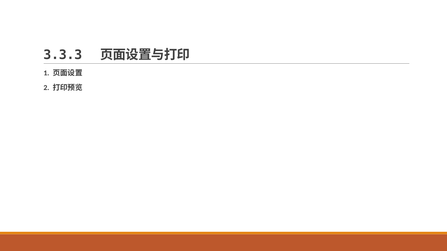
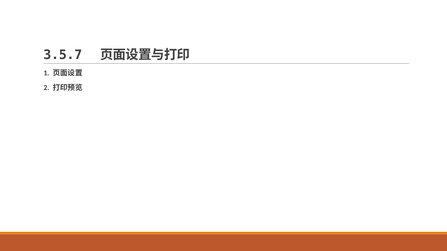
3.3.3: 3.3.3 -> 3.5.7 (63, 55)
